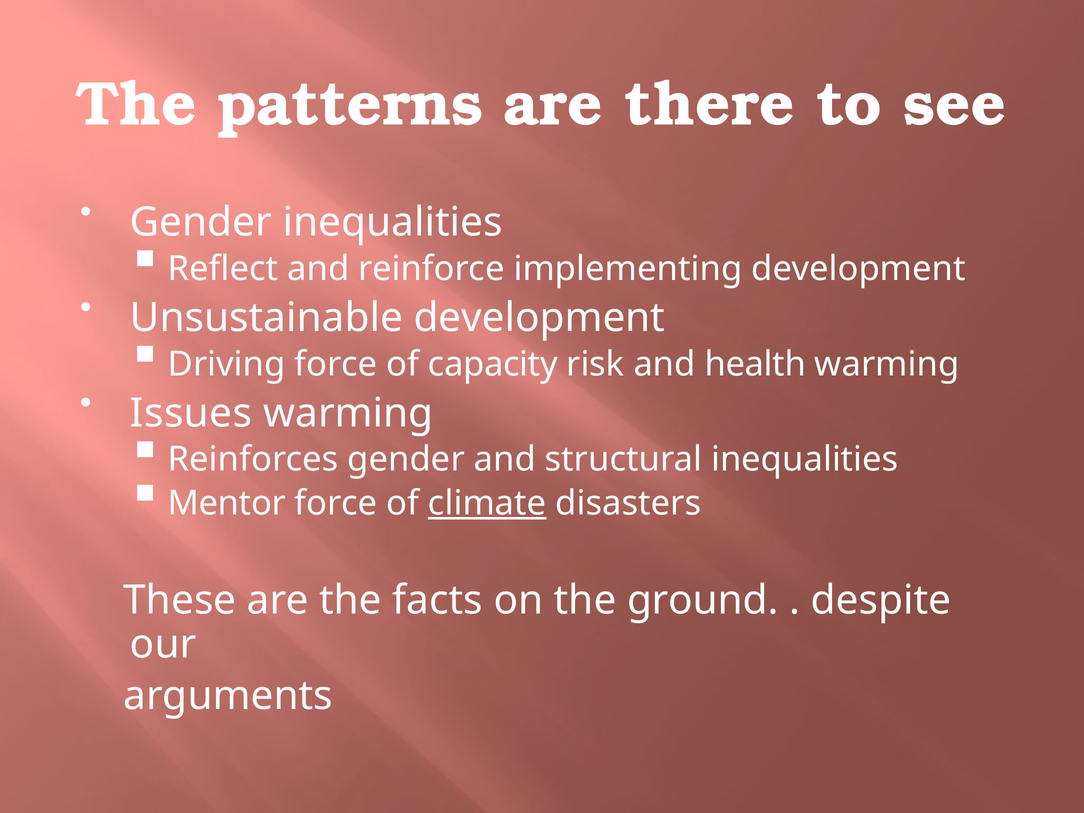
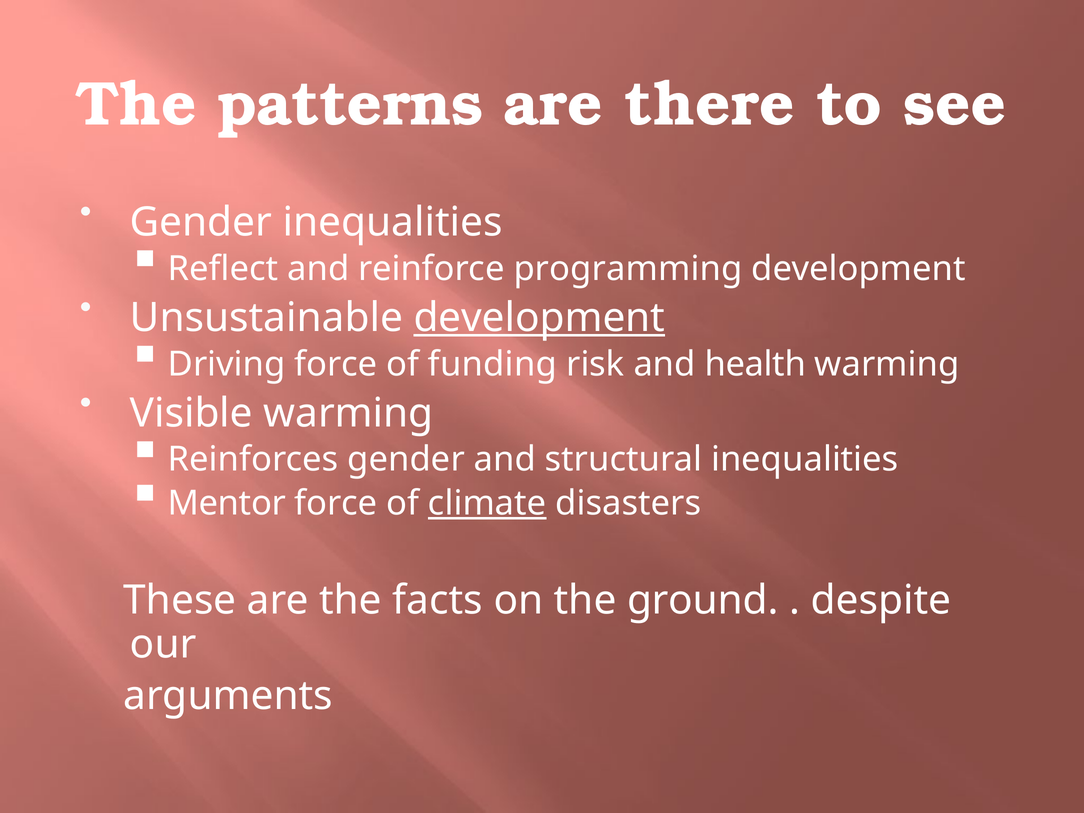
implementing: implementing -> programming (628, 269)
development underline: none -> present (539, 318)
capacity: capacity -> funding (492, 364)
Issues: Issues -> Visible (191, 413)
